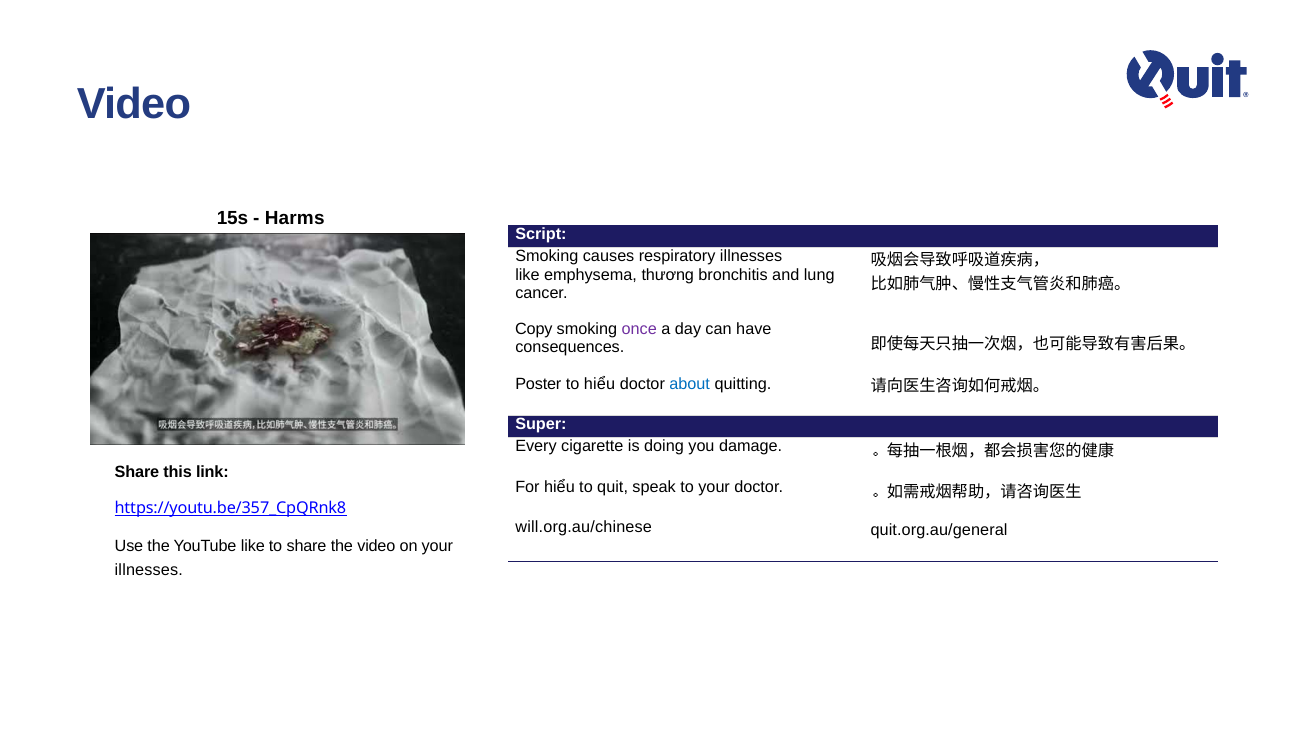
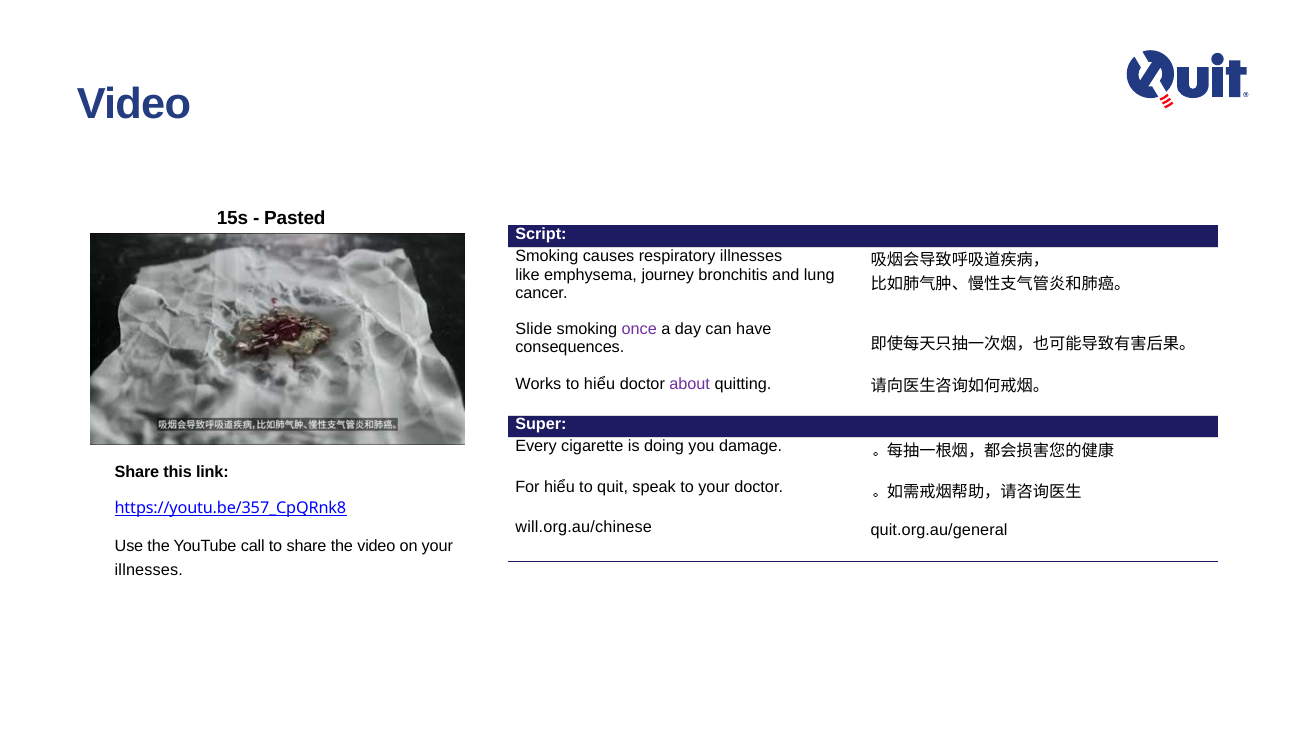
Harms: Harms -> Pasted (295, 218)
thương: thương -> journey (668, 275)
Copy: Copy -> Slide (534, 329)
Poster: Poster -> Works (538, 384)
about colour: blue -> purple (690, 384)
YouTube like: like -> call (253, 546)
